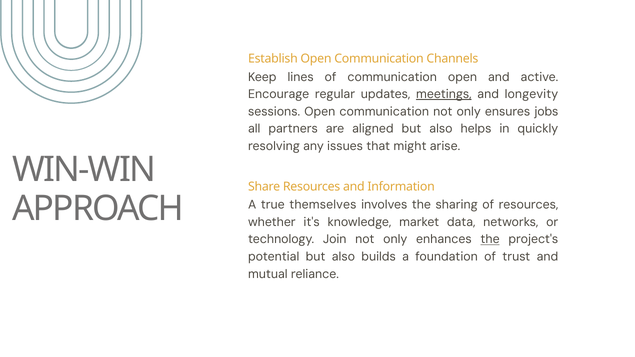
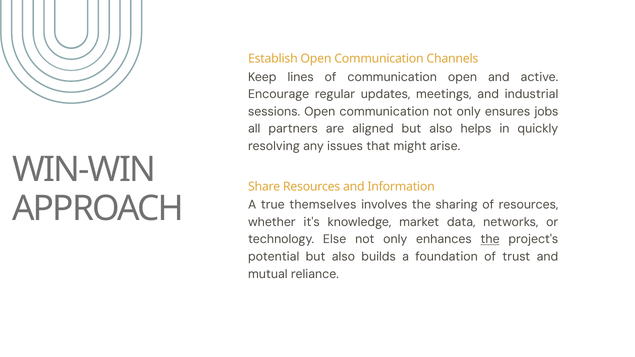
meetings underline: present -> none (444, 94)
longevity: longevity -> industrial (531, 94)
Join: Join -> Else (335, 239)
